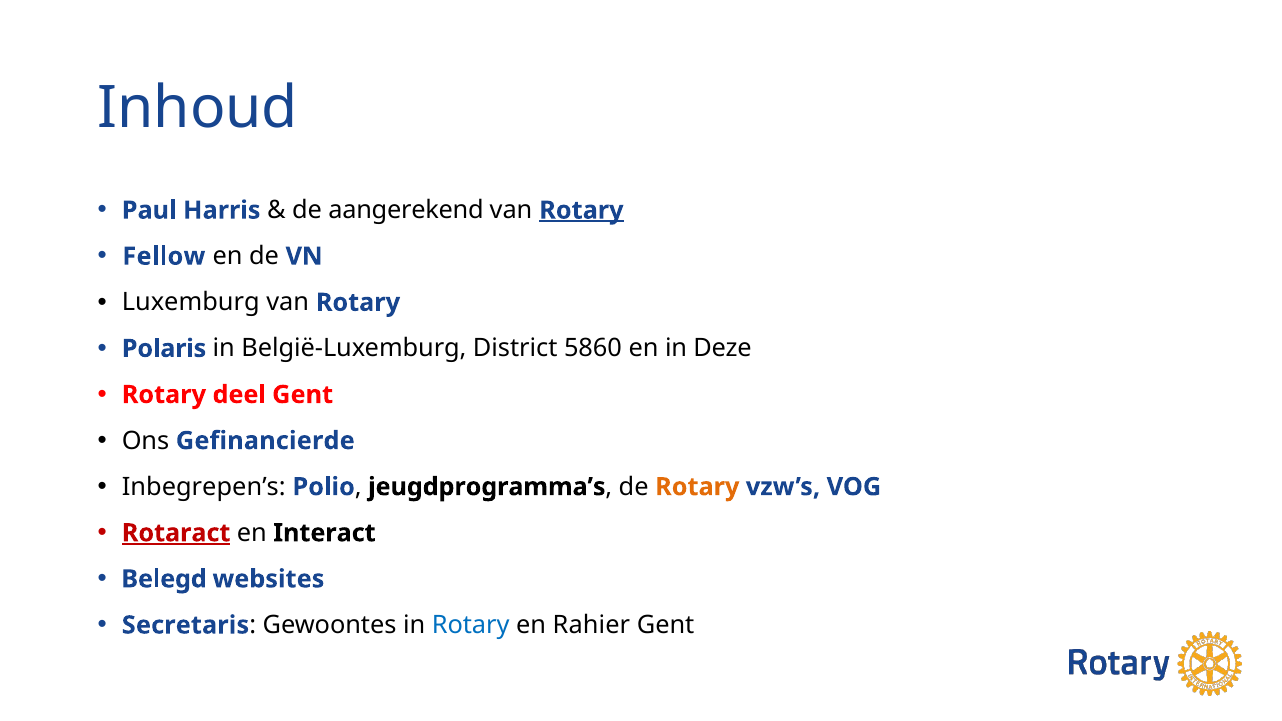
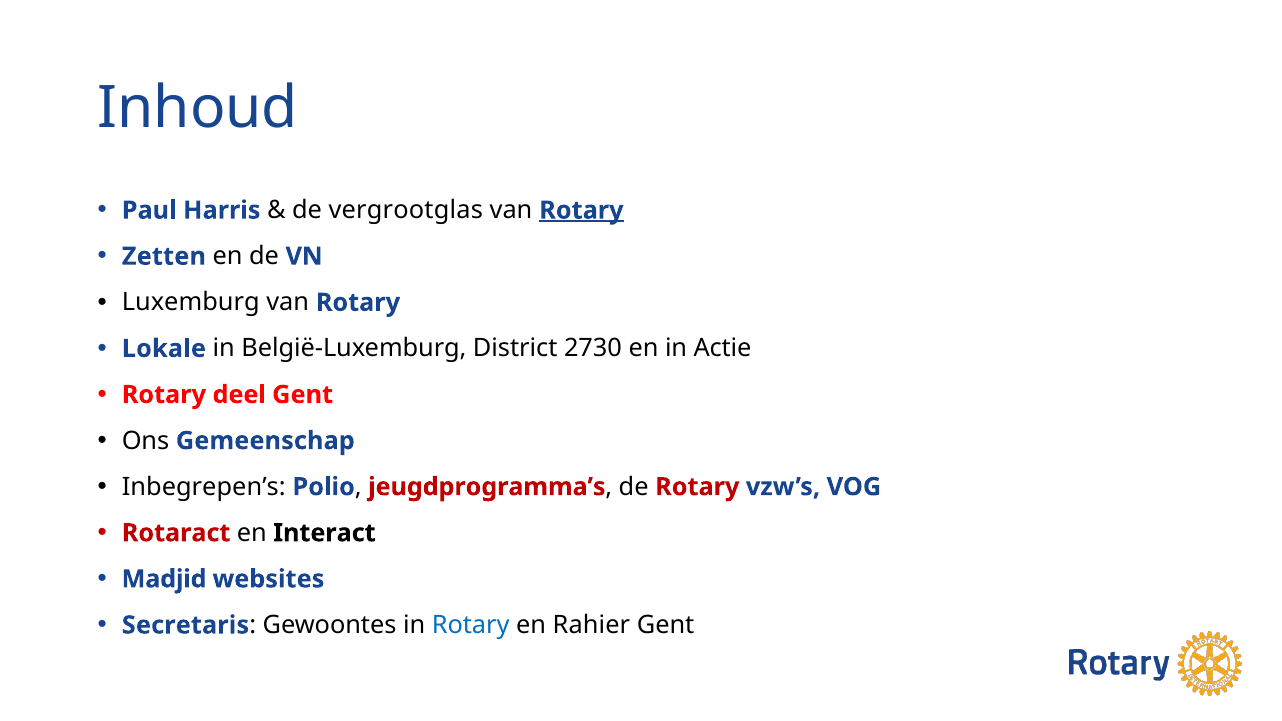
aangerekend: aangerekend -> vergrootglas (406, 210)
Fellow: Fellow -> Zetten (164, 256)
Polaris: Polaris -> Lokale (164, 349)
5860: 5860 -> 2730 (593, 349)
Deze: Deze -> Actie (722, 349)
Gefinancierde: Gefinancierde -> Gemeenschap (265, 441)
jeugdprogramma’s colour: black -> red (487, 487)
Rotary colour: orange -> red (697, 487)
Rotaract underline: present -> none (176, 533)
Belegd: Belegd -> Madjid (164, 579)
